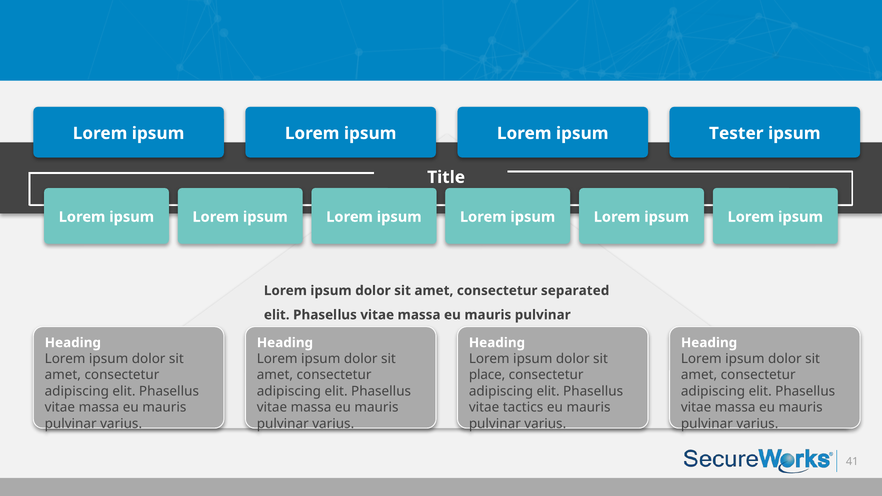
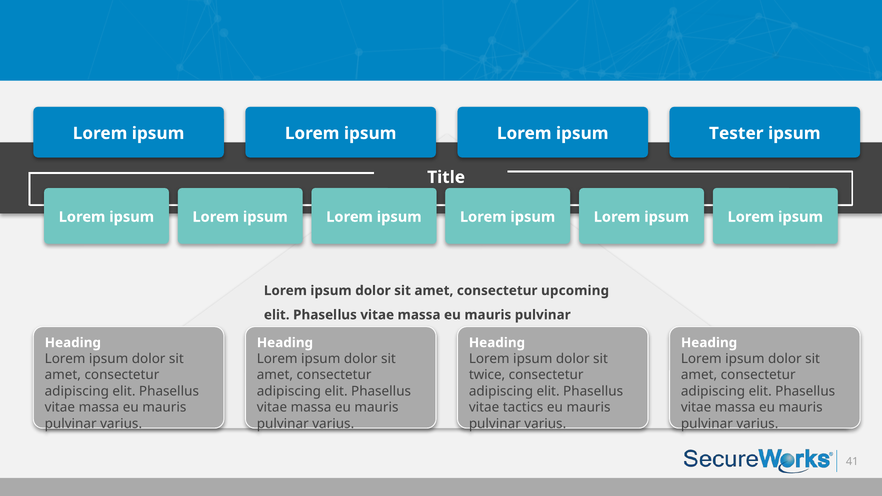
separated: separated -> upcoming (575, 291)
place: place -> twice (487, 375)
